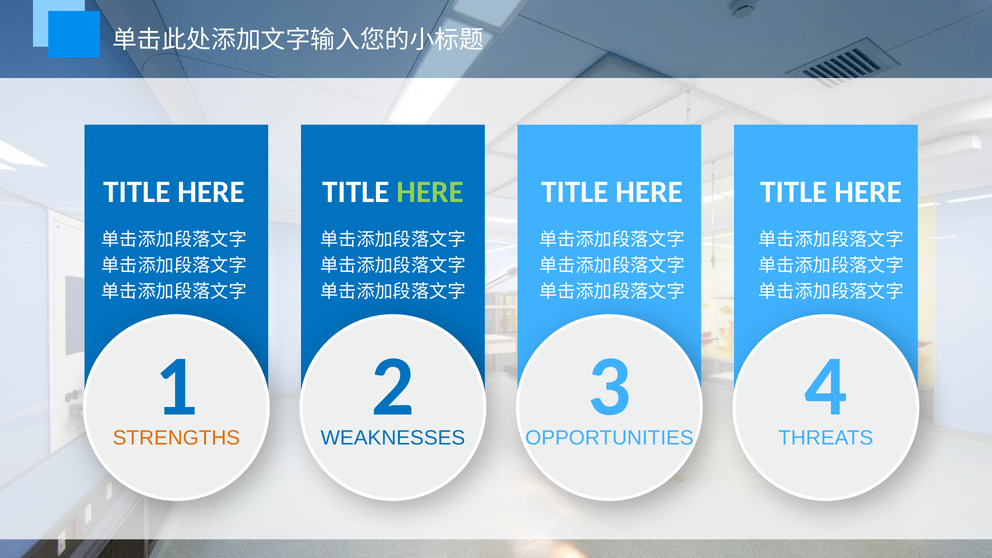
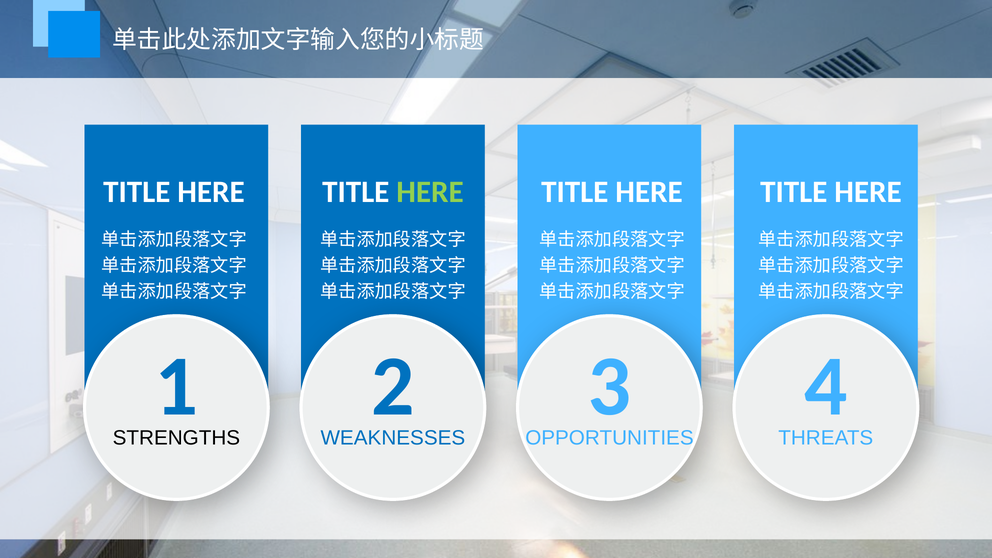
STRENGTHS colour: orange -> black (176, 438)
